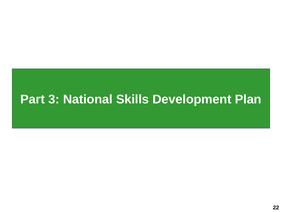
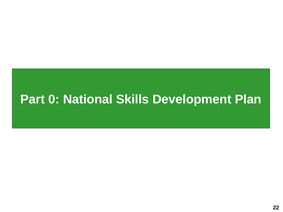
3: 3 -> 0 (54, 99)
